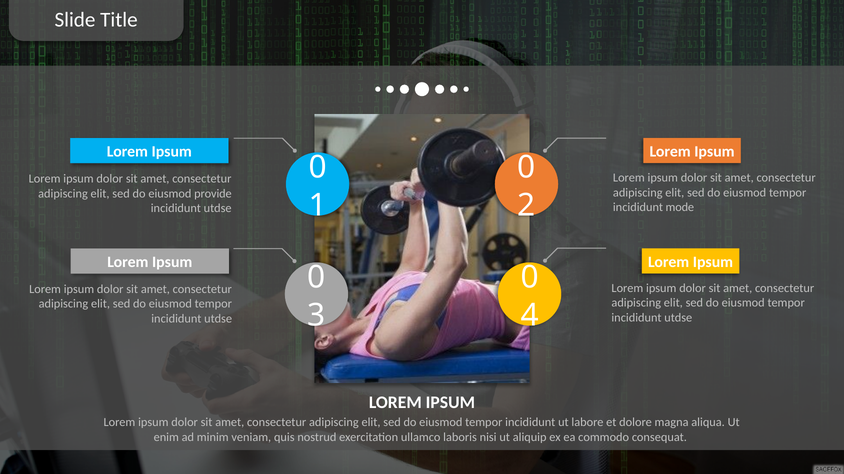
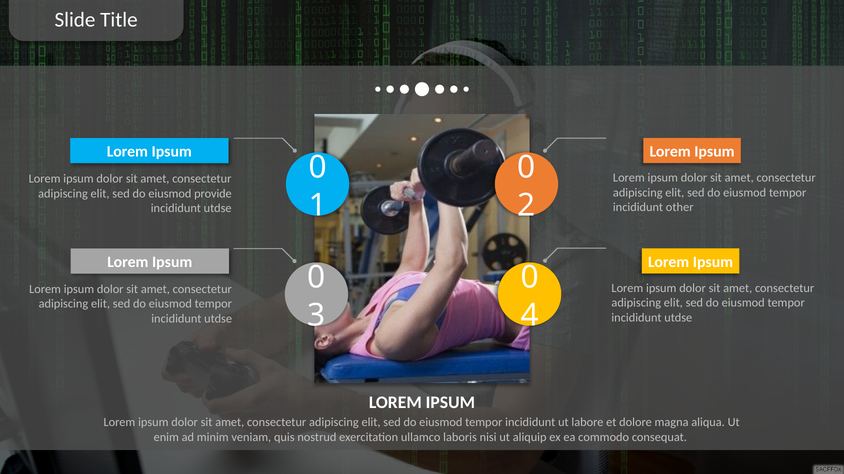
mode: mode -> other (680, 208)
